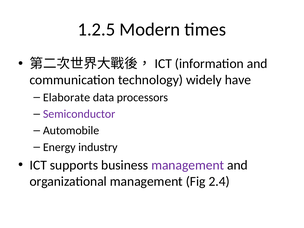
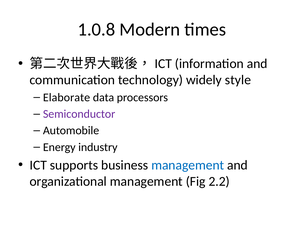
1.2.5: 1.2.5 -> 1.0.8 (96, 29)
have: have -> style (238, 80)
management colour: purple -> blue (188, 165)
2.4: 2.4 -> 2.2 (219, 181)
